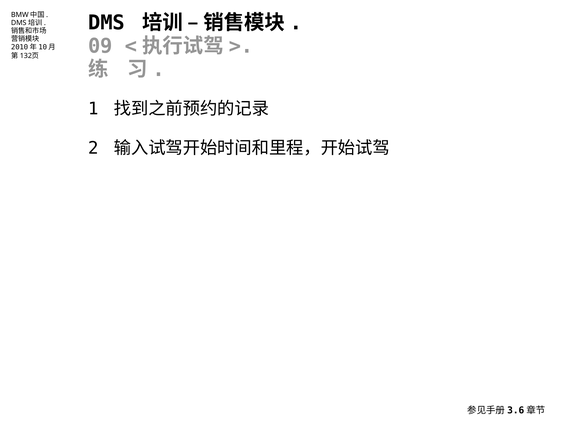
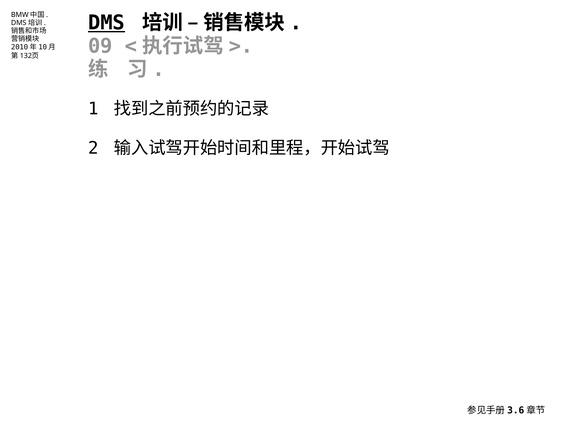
DMS underline: none -> present (106, 23)
